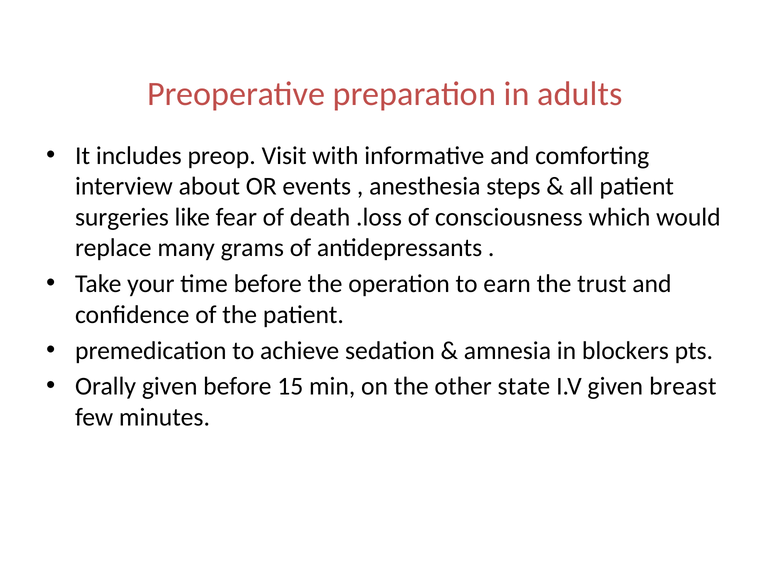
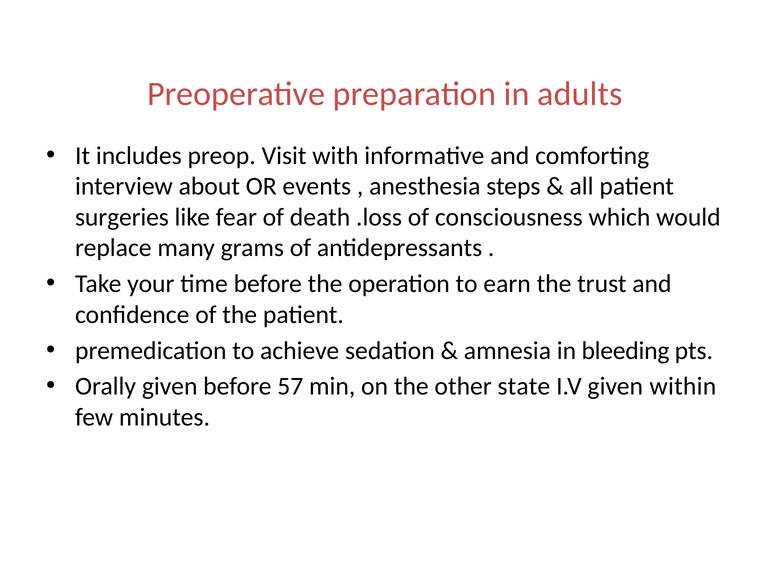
blockers: blockers -> bleeding (626, 351)
15: 15 -> 57 (290, 387)
breast: breast -> within (683, 387)
